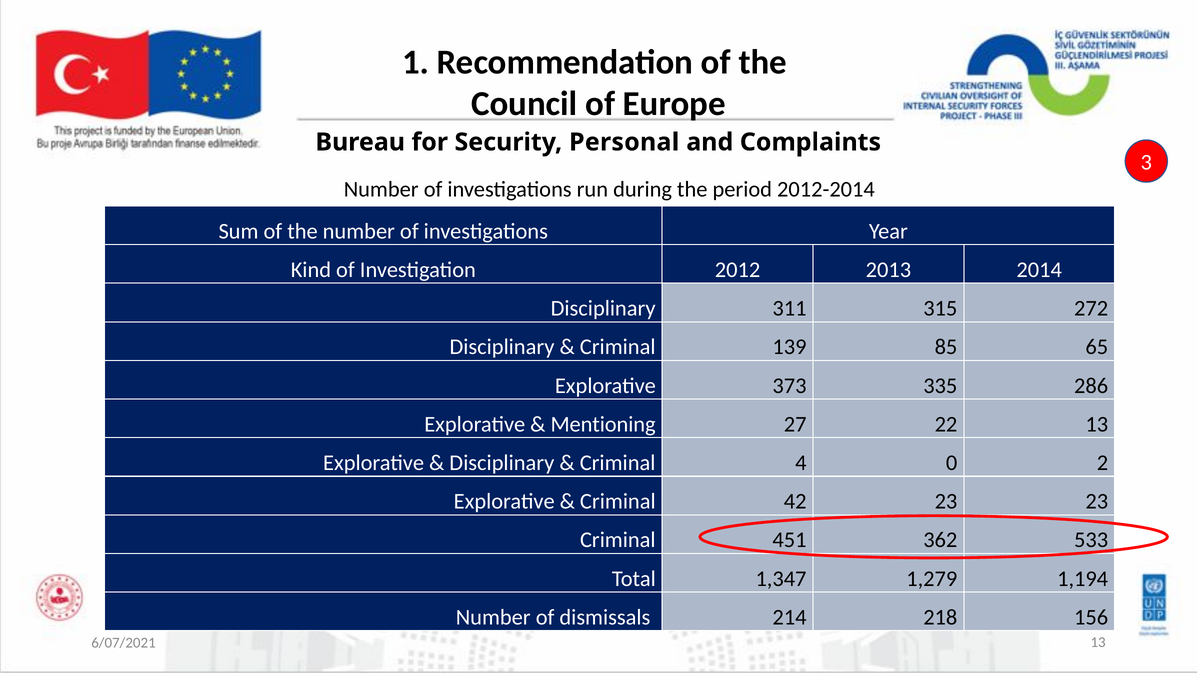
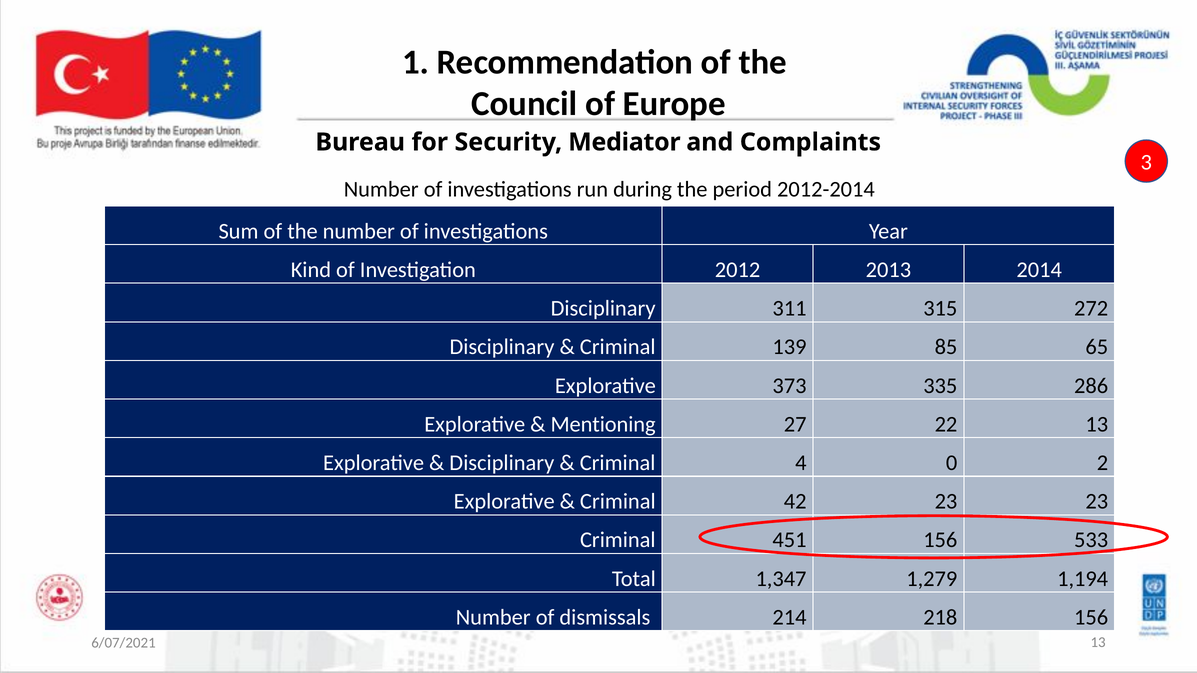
Personal: Personal -> Mediator (624, 142)
451 362: 362 -> 156 (940, 540)
